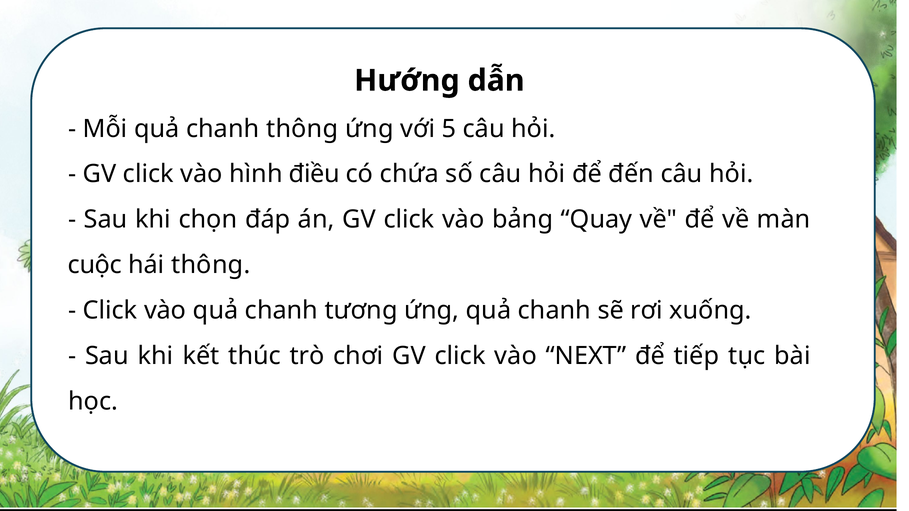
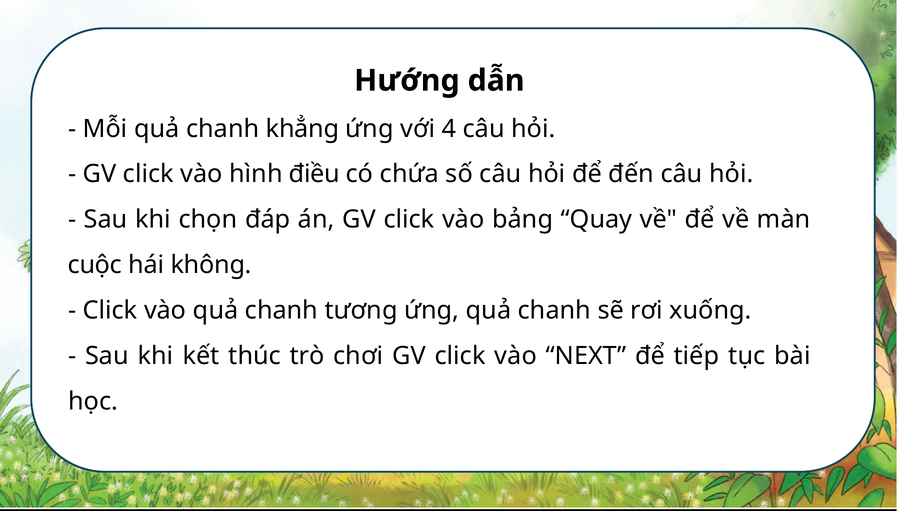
chanh thông: thông -> khẳng (303, 129)
5: 5 -> 4 (449, 129)
hái thông: thông -> không (211, 265)
